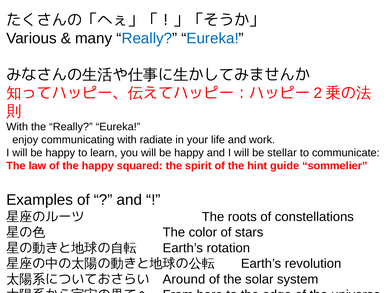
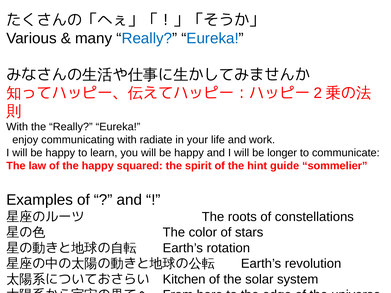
stellar: stellar -> longer (282, 153)
Around: Around -> Kitchen (184, 279)
